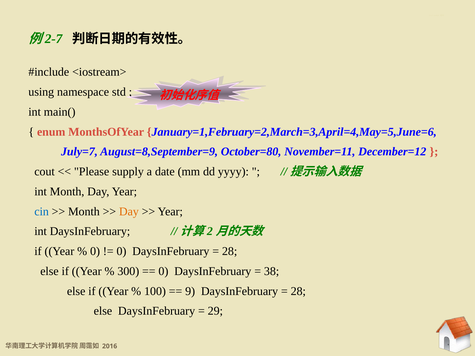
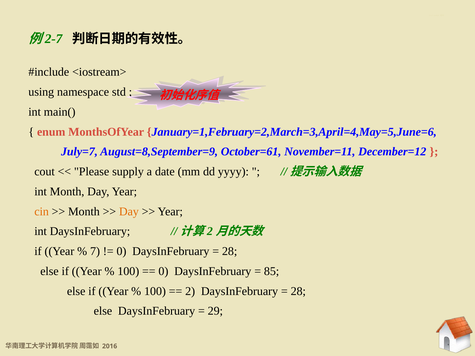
October=80: October=80 -> October=61 (251, 152)
cin colour: blue -> orange (42, 212)
0: 0 -> 7 (95, 251)
300: 300 -> 100 (128, 271)
38: 38 -> 85 (272, 271)
9: 9 -> 2 (190, 291)
